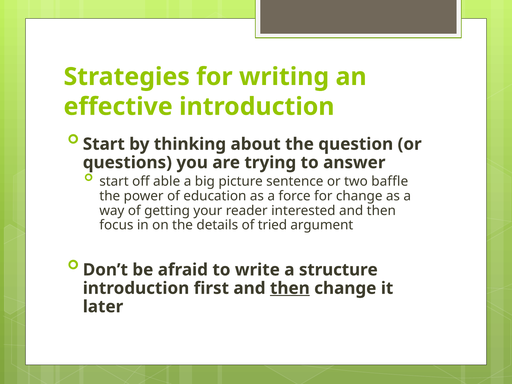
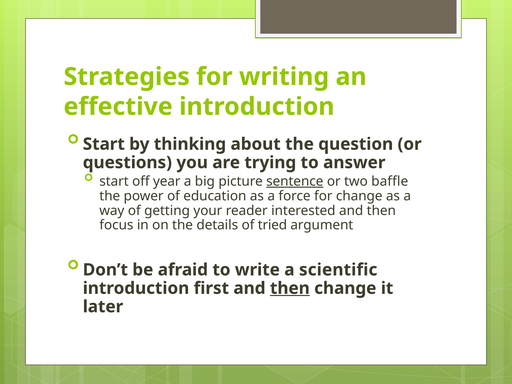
able: able -> year (167, 181)
sentence underline: none -> present (295, 181)
structure: structure -> scientific (338, 270)
